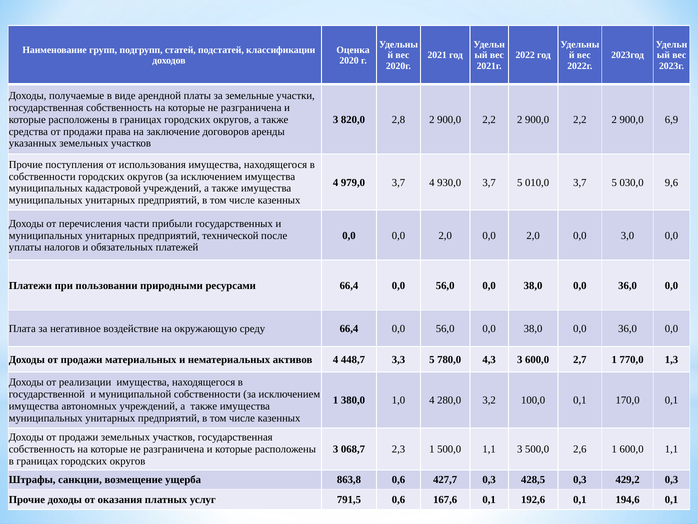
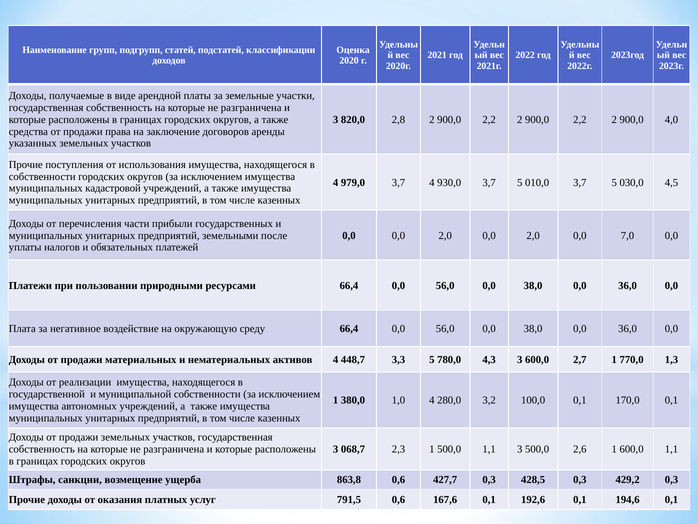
6,9: 6,9 -> 4,0 (672, 119)
9,6: 9,6 -> 4,5 (672, 182)
технической: технической -> земельными (230, 235)
3,0: 3,0 -> 7,0 (628, 235)
